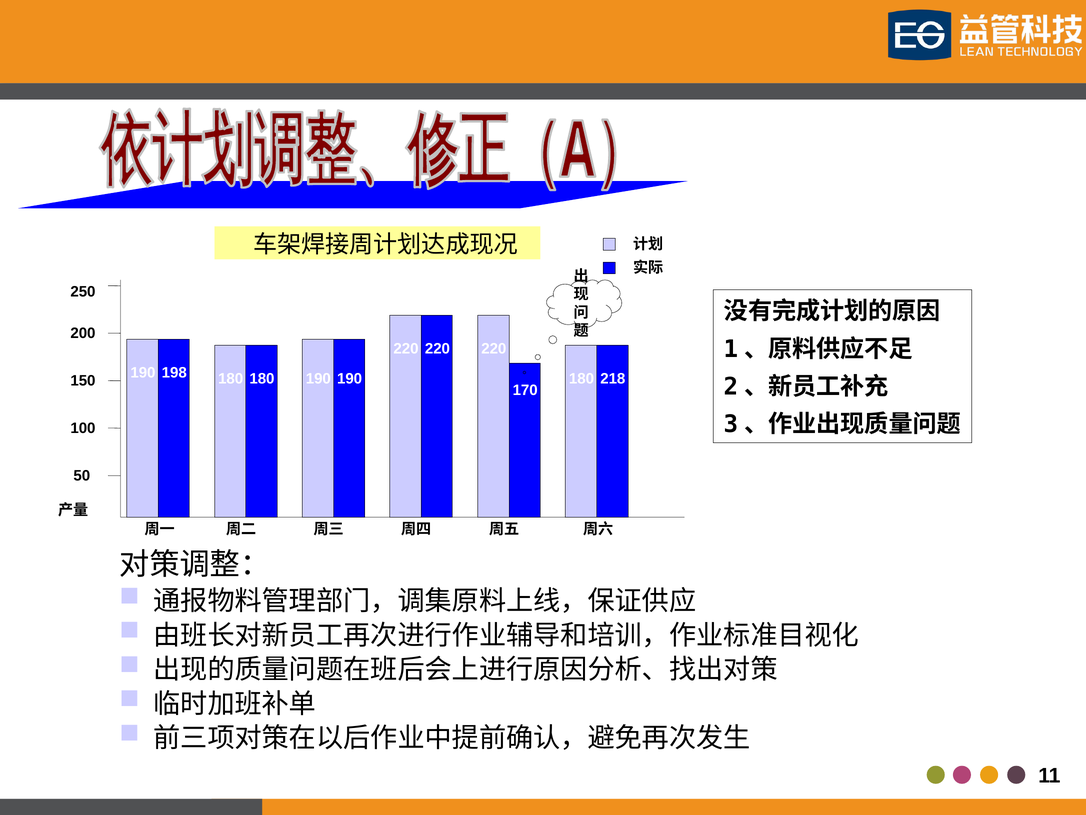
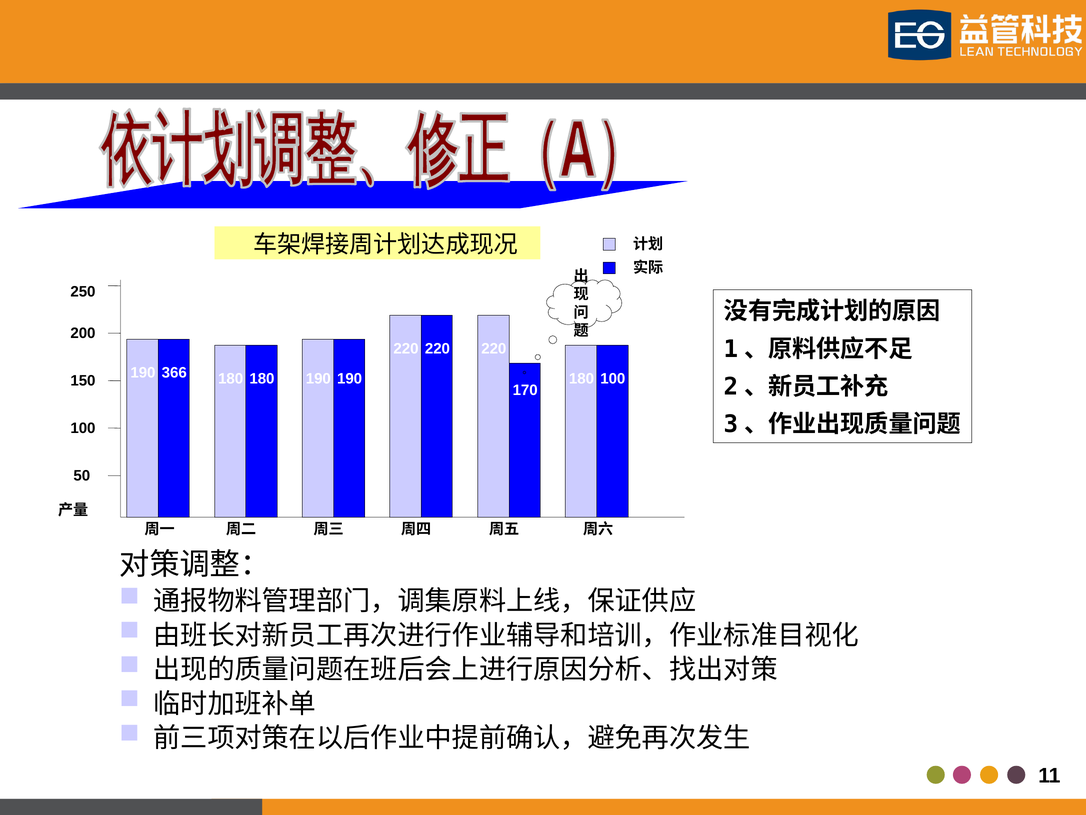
198: 198 -> 366 (174, 372)
180 218: 218 -> 100 (613, 378)
